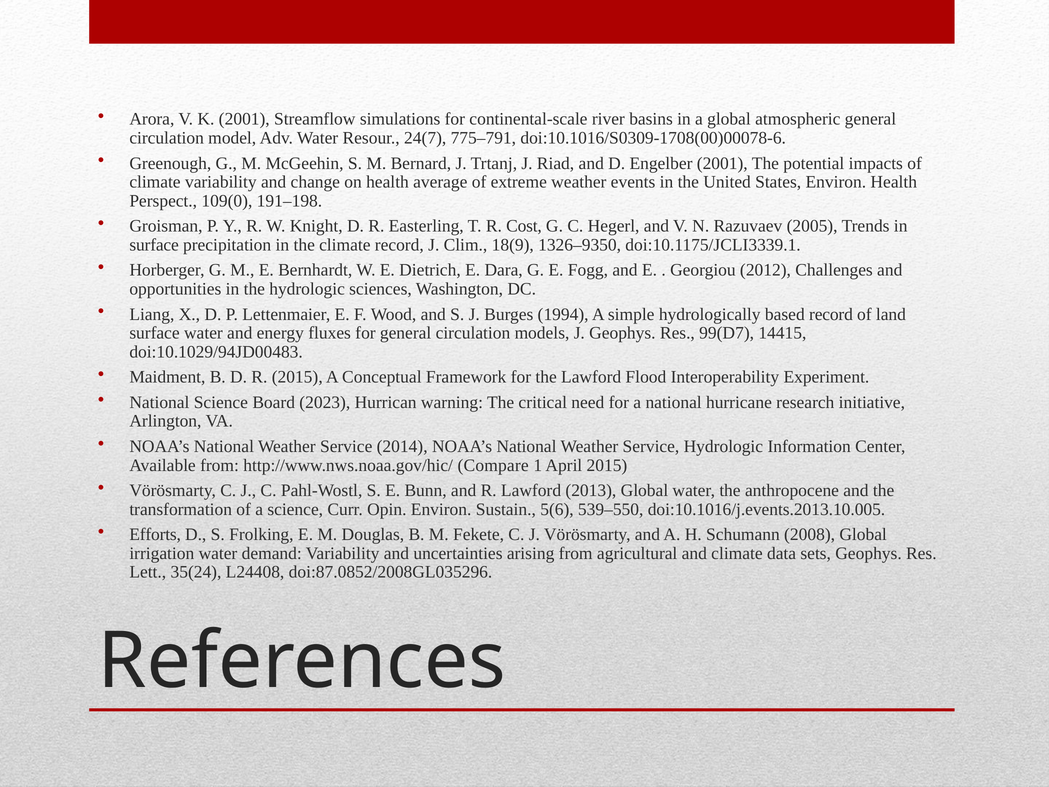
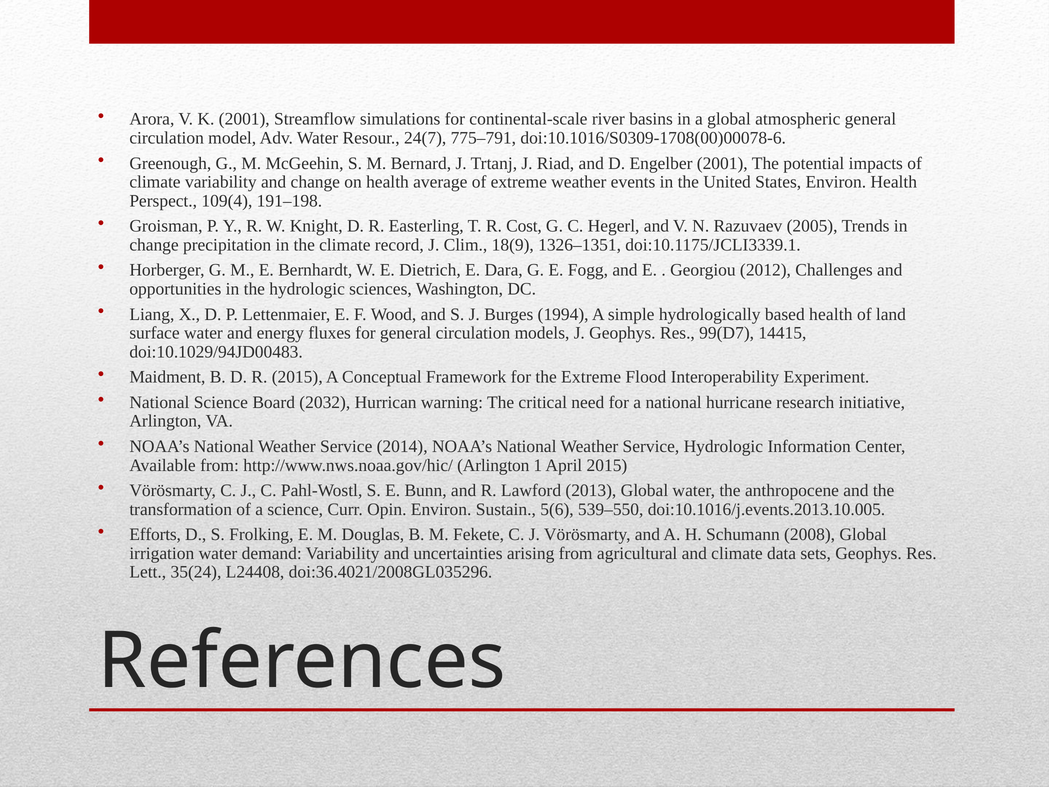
109(0: 109(0 -> 109(4 (227, 201)
surface: surface -> change (154, 245)
1326–9350: 1326–9350 -> 1326–1351 (580, 245)
based record: record -> health (831, 314)
the Lawford: Lawford -> Extreme (591, 377)
2023: 2023 -> 2032 (325, 402)
http://www.nws.noaa.gov/hic/ Compare: Compare -> Arlington (493, 465)
doi:87.0852/2008GL035296: doi:87.0852/2008GL035296 -> doi:36.4021/2008GL035296 (391, 572)
